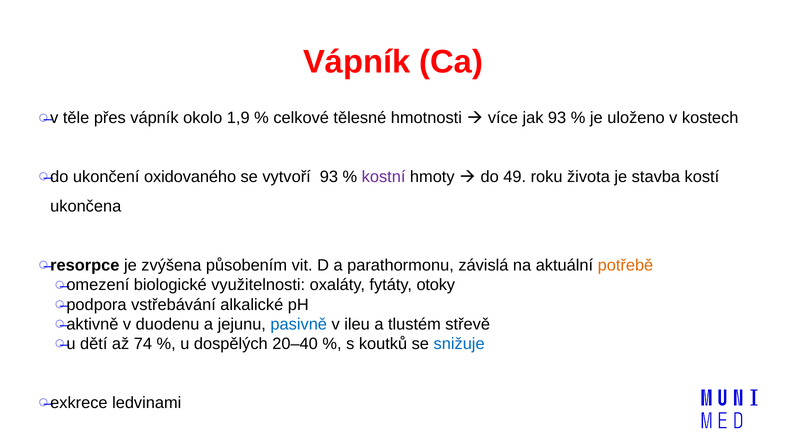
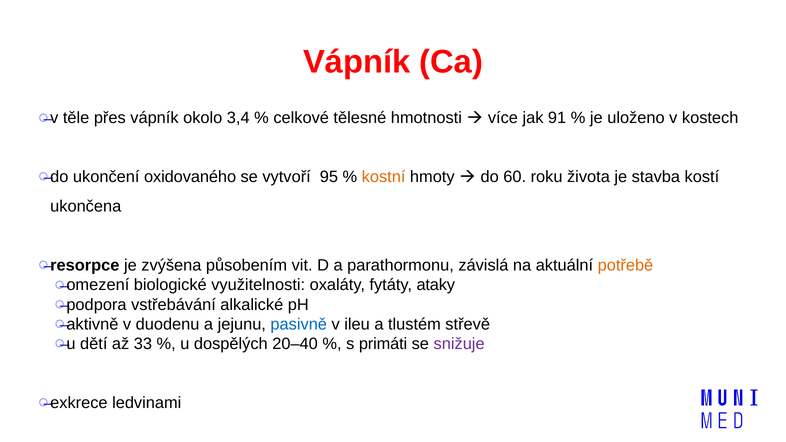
1,9: 1,9 -> 3,4 (238, 118)
jak 93: 93 -> 91 (557, 118)
vytvoří 93: 93 -> 95 (329, 177)
kostní colour: purple -> orange (384, 177)
49: 49 -> 60 (515, 177)
otoky: otoky -> ataky (436, 285)
74: 74 -> 33 (143, 344)
koutků: koutků -> primáti (383, 344)
snižuje colour: blue -> purple (459, 344)
